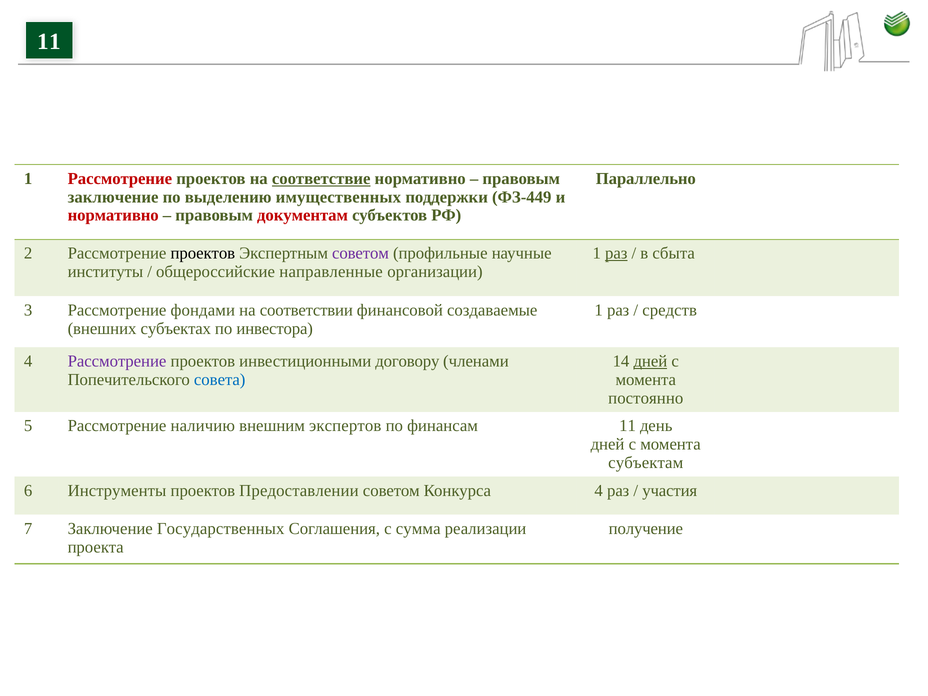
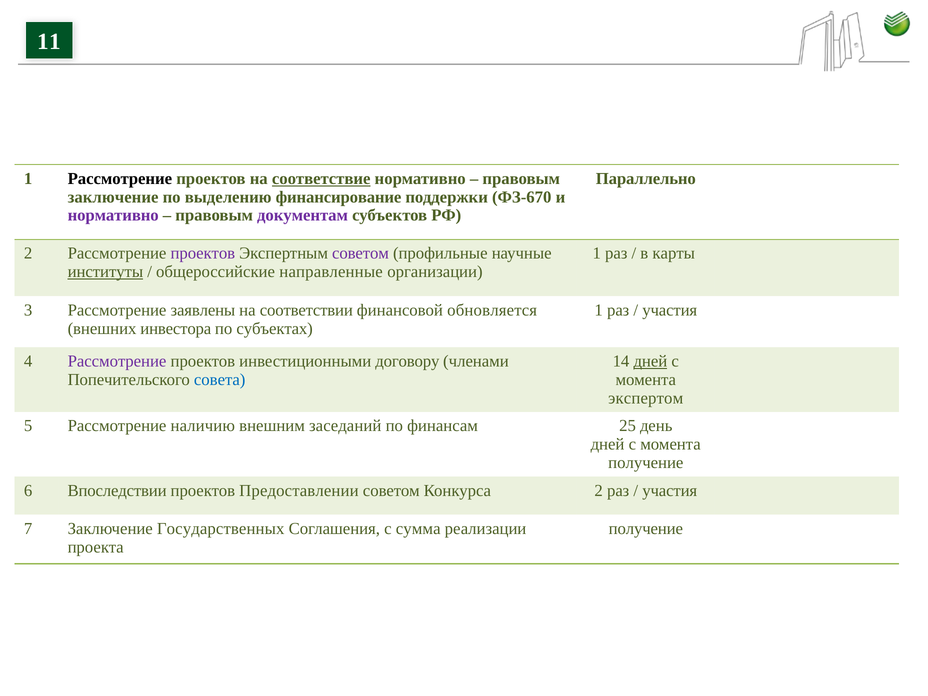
Рассмотрение colour: red -> black (120, 179)
имущественных: имущественных -> финансирование (339, 197)
ФЗ-449: ФЗ-449 -> ФЗ-670 (522, 197)
нормативно colour: red -> purple (113, 215)
документам colour: red -> purple (303, 215)
проектов colour: black -> purple (203, 253)
раз underline: present -> none (616, 253)
сбыта: сбыта -> карты (674, 253)
институты underline: none -> present (105, 272)
фондами: фондами -> заявлены (203, 310)
создаваемые: создаваемые -> обновляется (492, 310)
средств: средств -> участия (670, 310)
субъектах: субъектах -> инвестора (176, 328)
инвестора: инвестора -> субъектах (275, 328)
постоянно: постоянно -> экспертом (646, 398)
экспертов: экспертов -> заседаний (345, 426)
финансам 11: 11 -> 25 (628, 426)
субъектам: субъектам -> получение (646, 463)
Инструменты: Инструменты -> Впоследствии (117, 491)
Конкурса 4: 4 -> 2 (599, 491)
